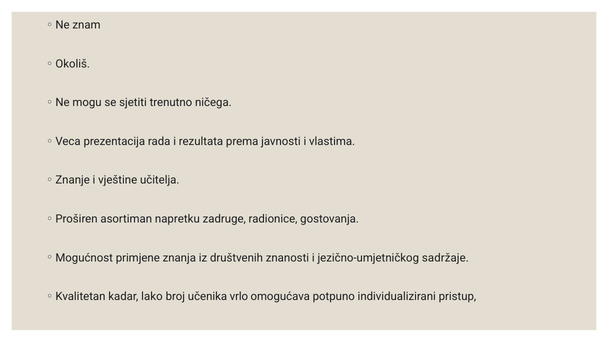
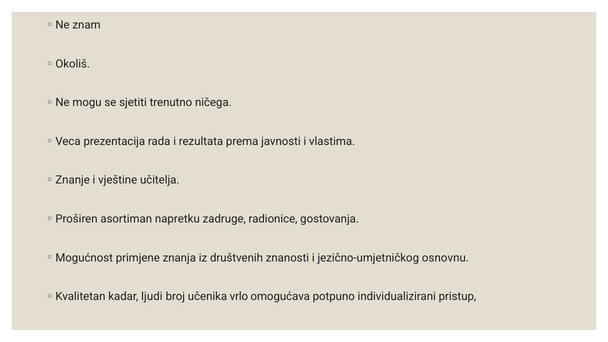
sadržaje: sadržaje -> osnovnu (445, 258)
lako: lako -> ljudi (152, 297)
